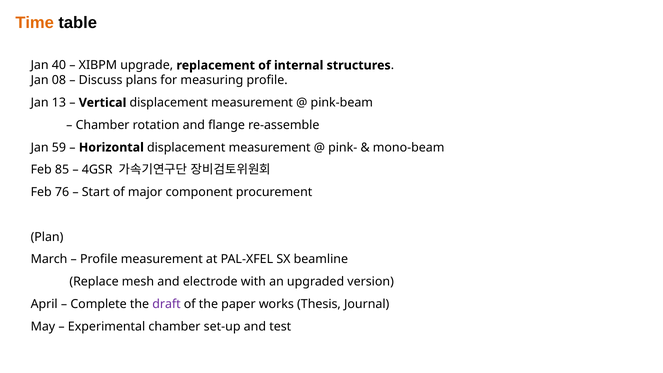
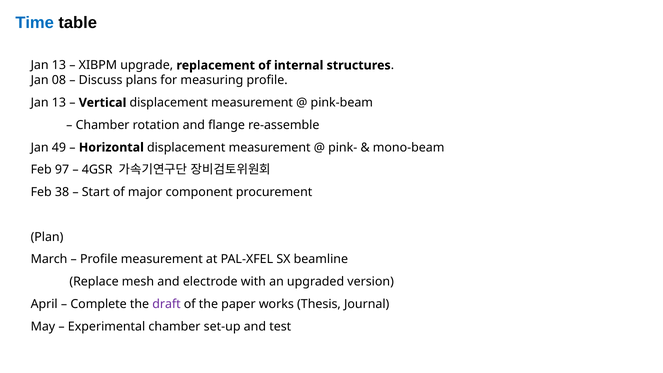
Time colour: orange -> blue (35, 23)
40: 40 -> 13 (59, 65)
59: 59 -> 49 (59, 147)
85: 85 -> 97 (62, 170)
76: 76 -> 38 (62, 192)
